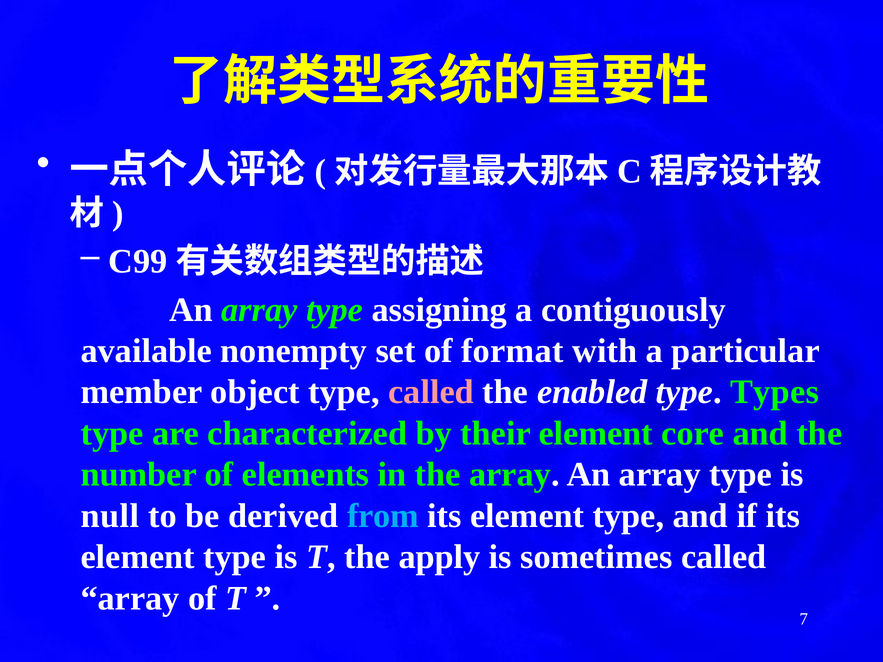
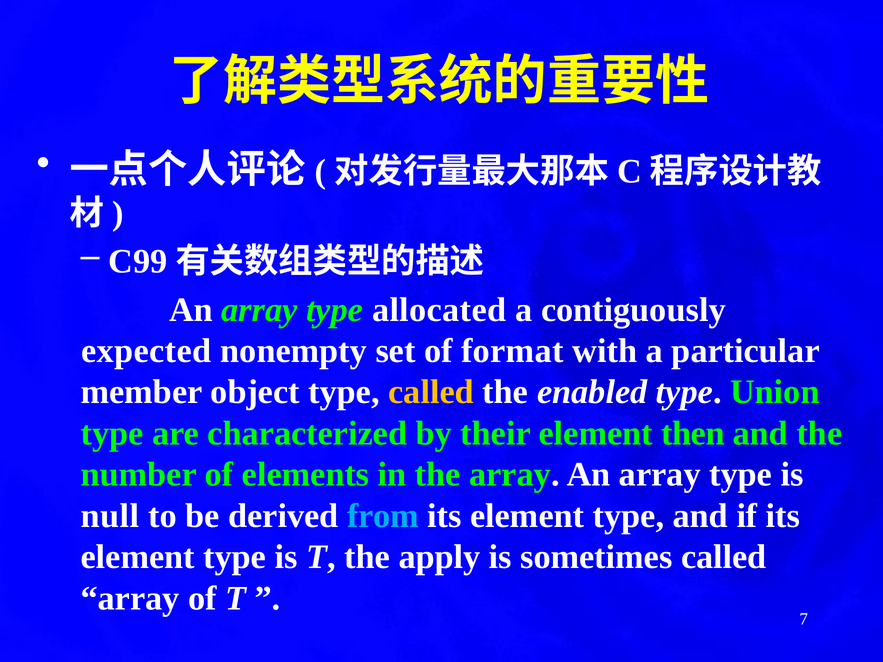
assigning: assigning -> allocated (439, 310)
available: available -> expected (146, 351)
called colour: pink -> yellow (431, 392)
Types: Types -> Union (775, 392)
core: core -> then (693, 434)
